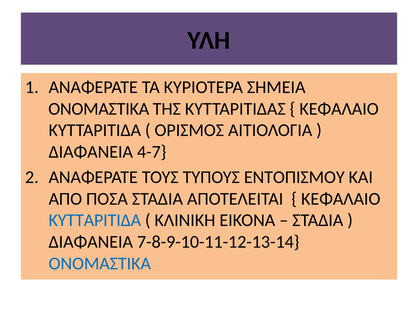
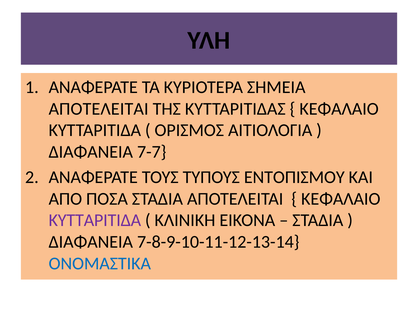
ΟΝΟΜΑΣΤΙΚΑ: ΟΝΟΜΑΣΤΙΚΑ -> ΑΠΟΤΕΛΕΙΤΑΙ (99, 109)
4-7: 4-7 -> 7-7 (152, 152)
ΚΥΤΤΑΡΙΤΙΔΑ colour: blue -> purple (95, 221)
